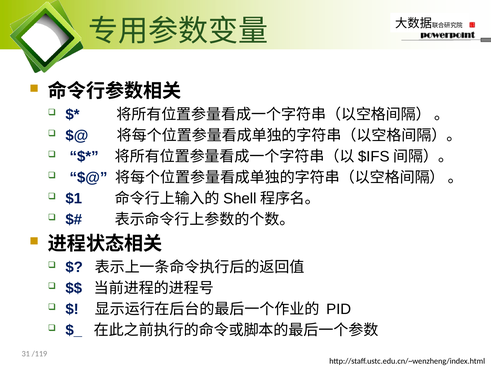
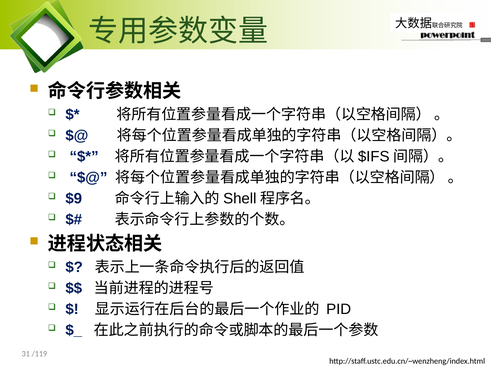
$1: $1 -> $9 (74, 199)
